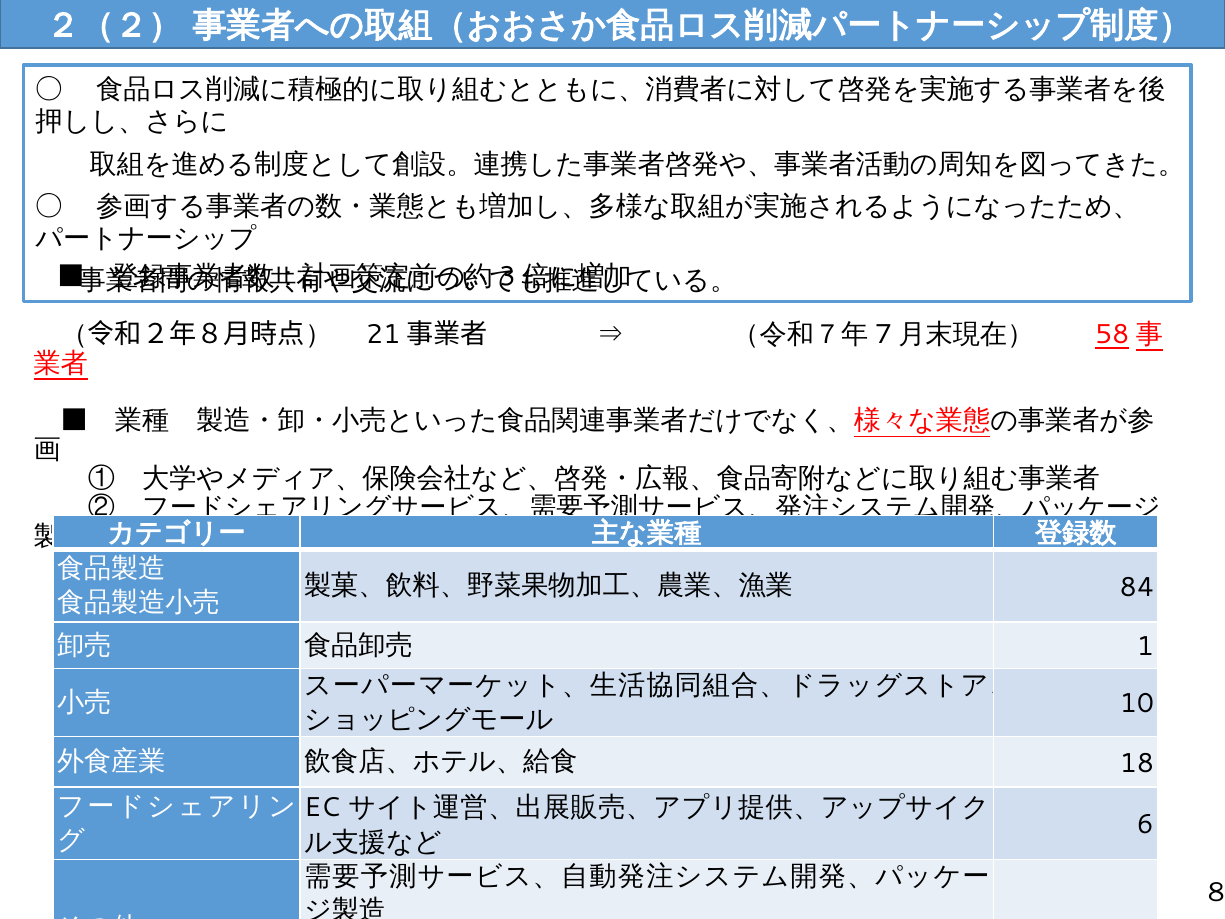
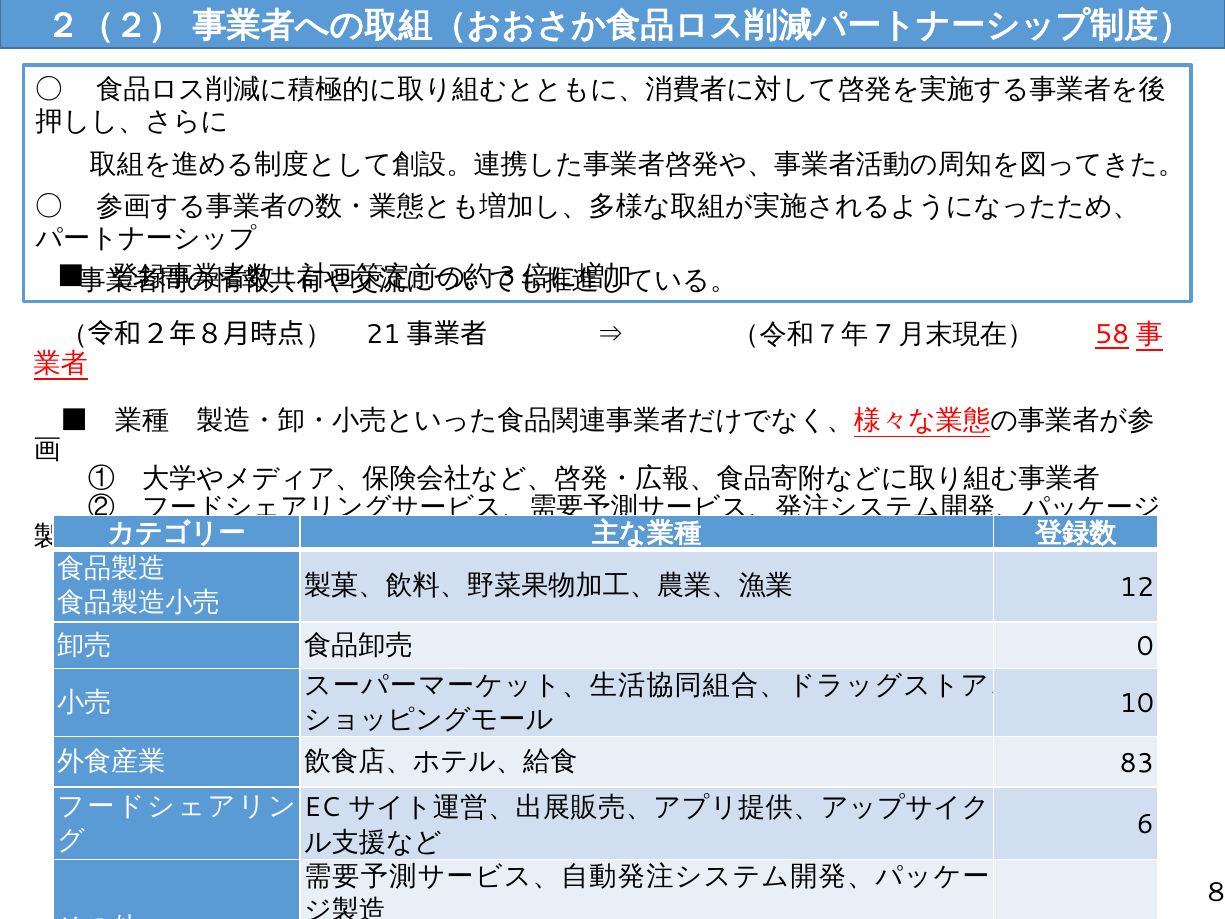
84: 84 -> 12 (1137, 587)
1: 1 -> 0 (1145, 646)
18: 18 -> 83 (1137, 763)
